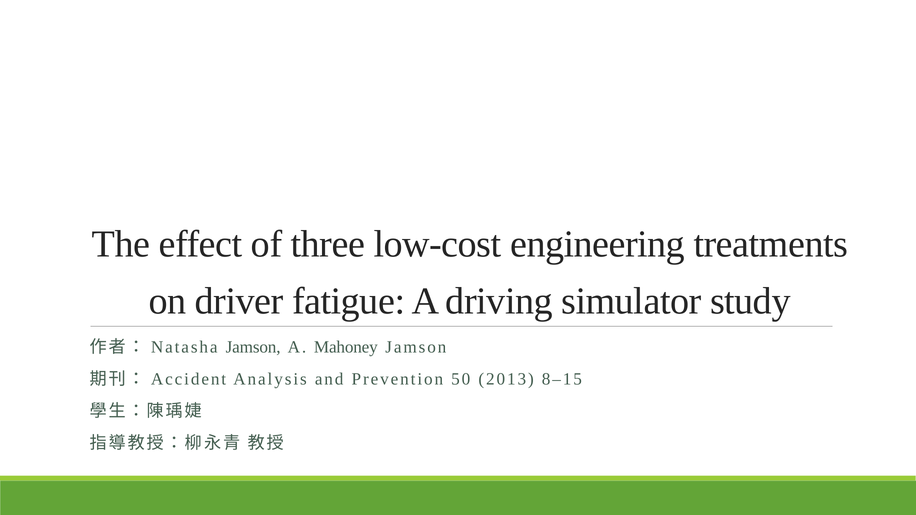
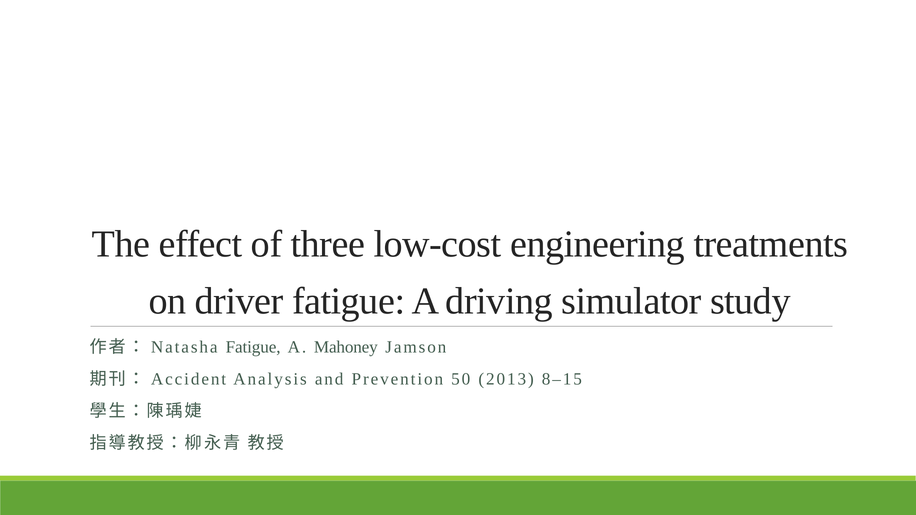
Jamson: Jamson -> Fatigue (253, 347)
